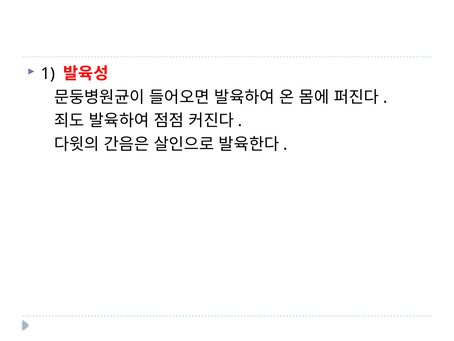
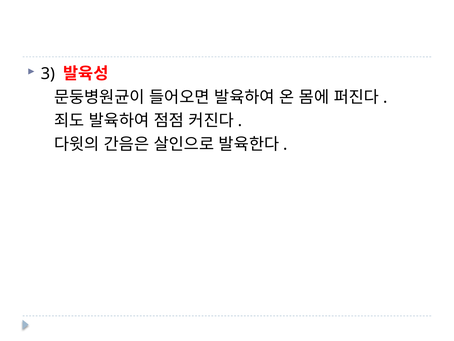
1: 1 -> 3 (48, 74)
